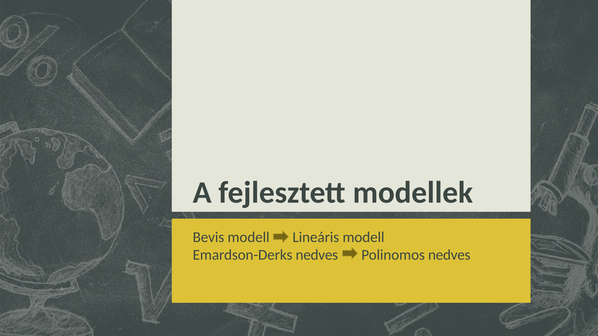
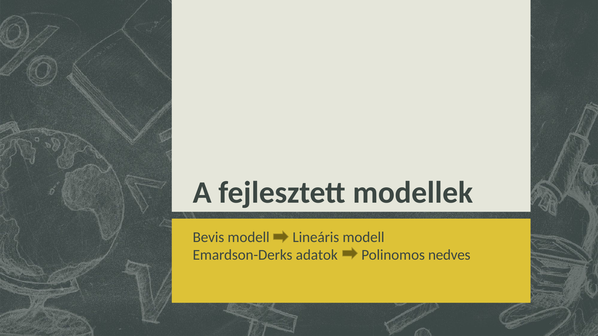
Emardson-Derks nedves: nedves -> adatok (317, 255)
